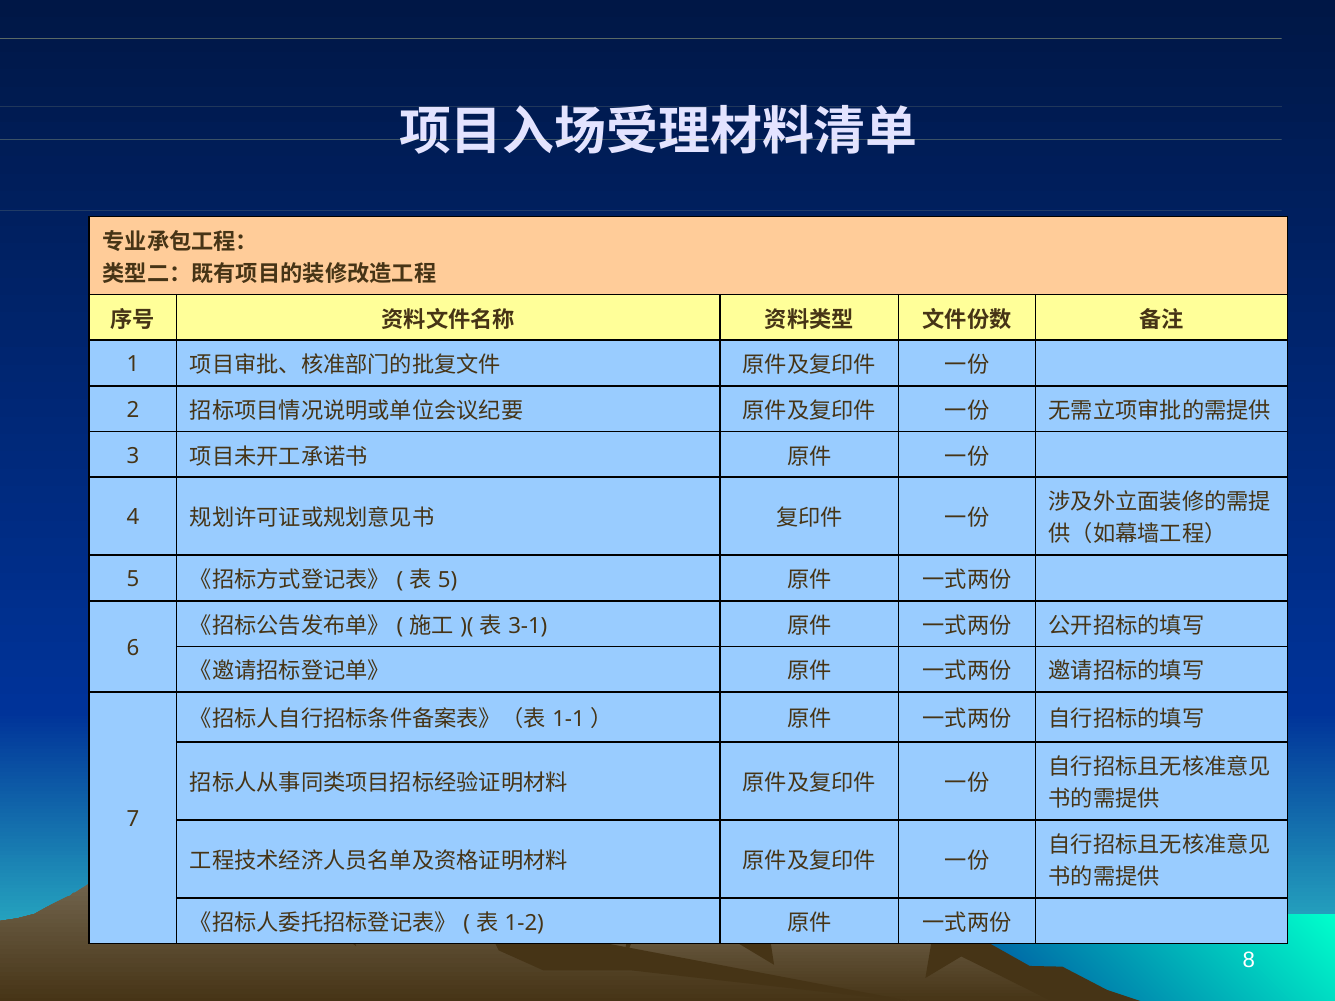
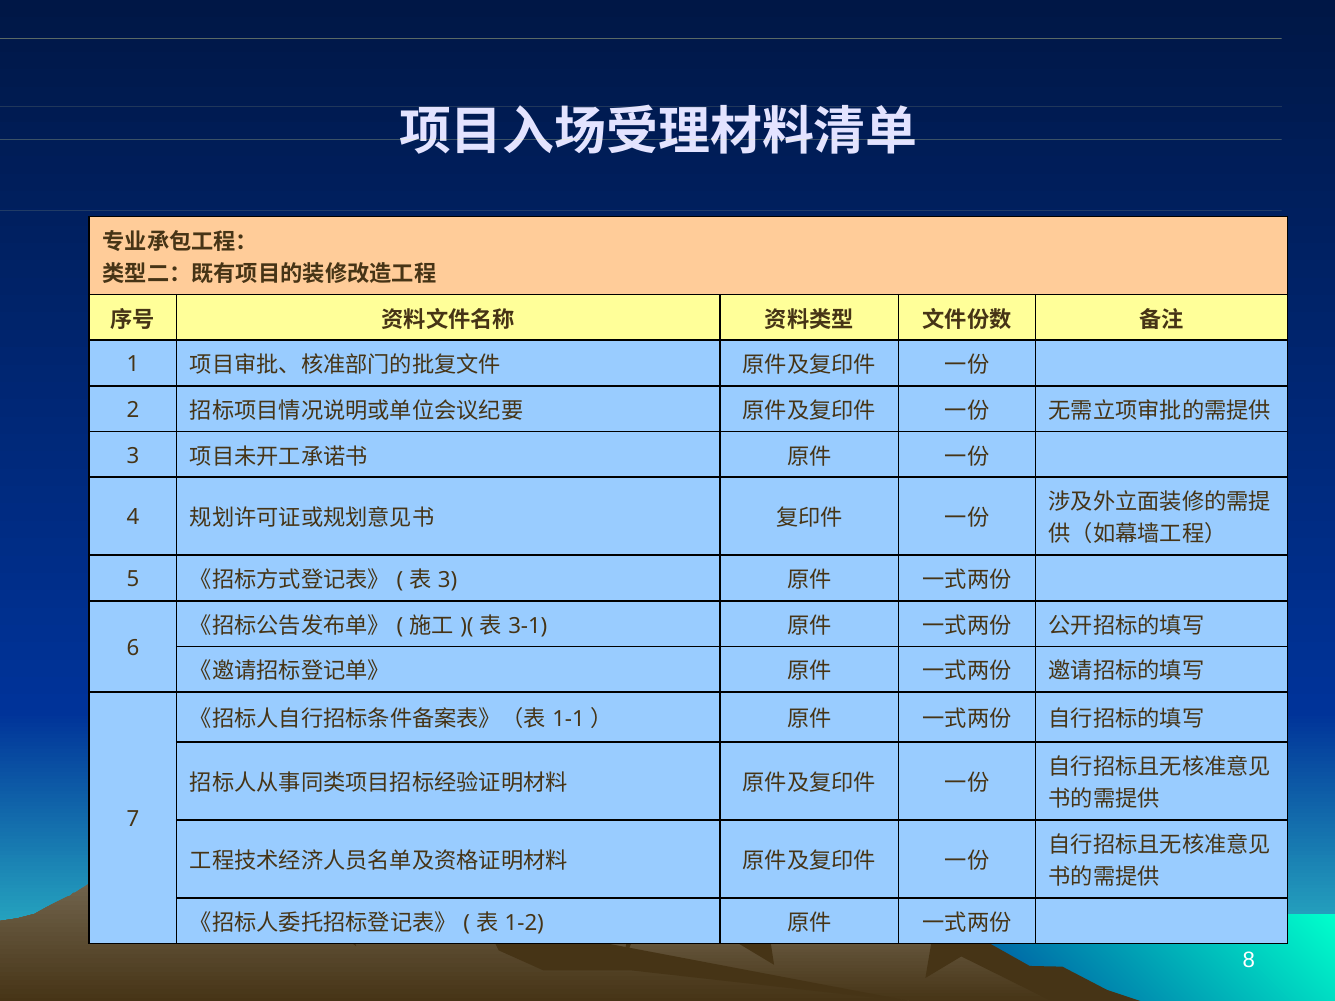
5: 5 -> 3 (448, 580)
